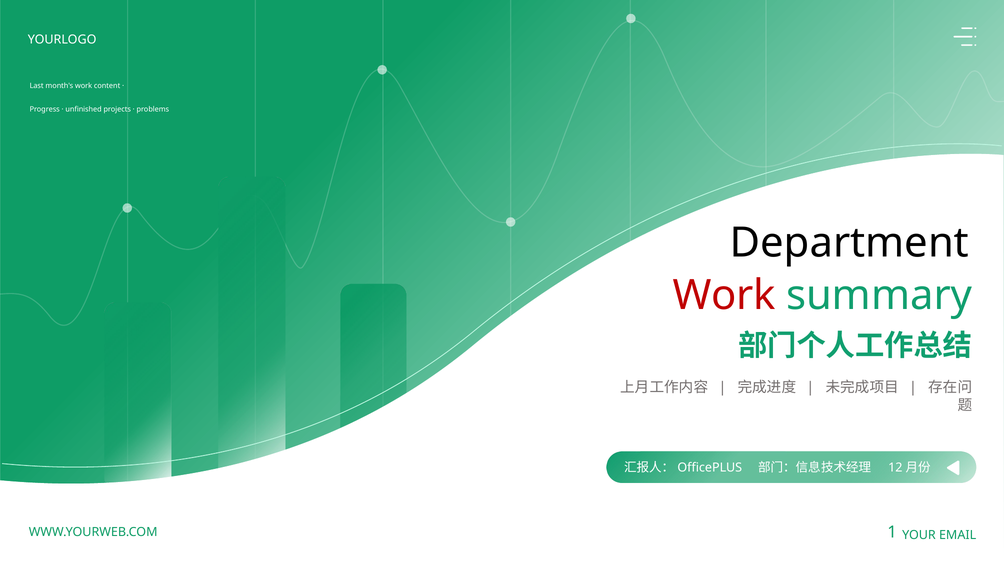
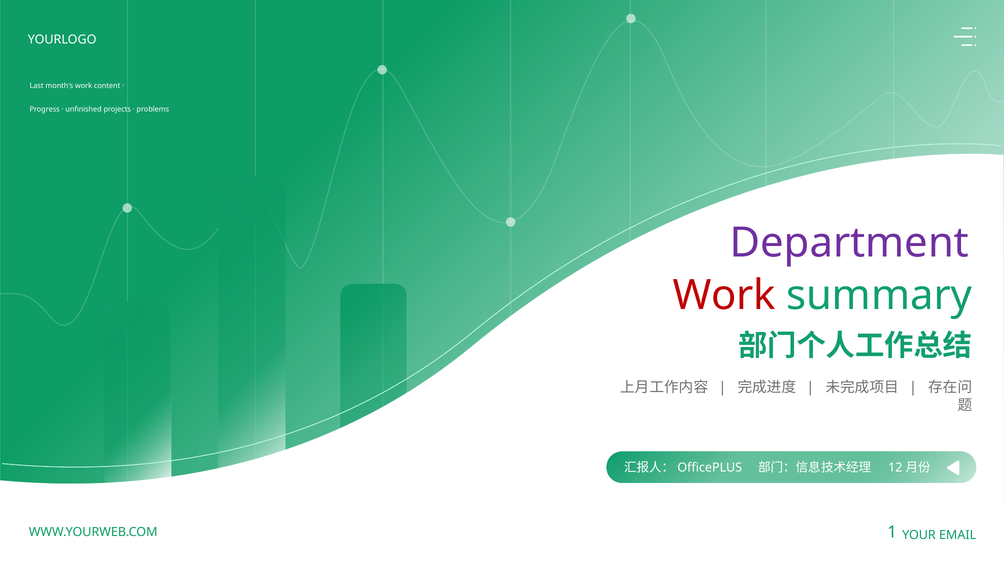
Department colour: black -> purple (849, 243)
